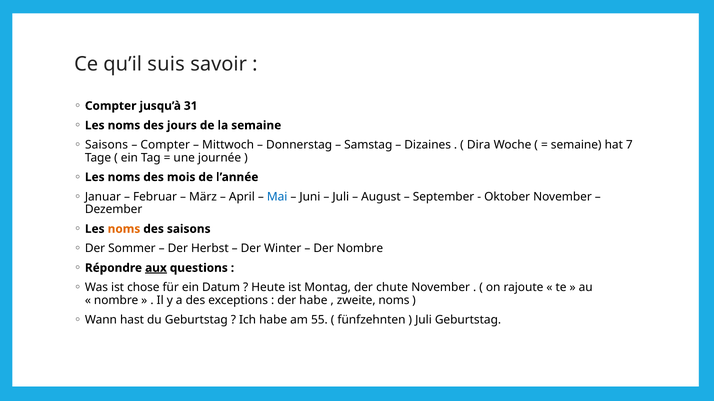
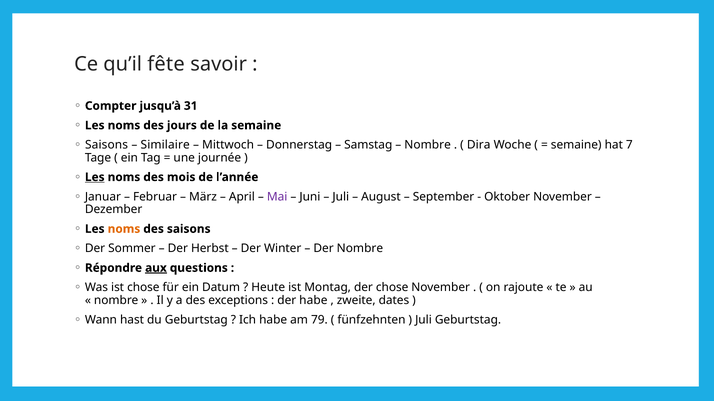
suis: suis -> fête (166, 64)
Compter: Compter -> Similaire (165, 145)
Dizaines: Dizaines -> Nombre (428, 145)
Les underline: none -> present (95, 177)
Mai colour: blue -> purple (277, 197)
der chute: chute -> chose (392, 288)
zweite noms: noms -> dates (394, 301)
55: 55 -> 79 (319, 320)
